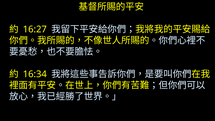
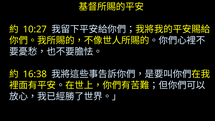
16:27: 16:27 -> 10:27 (35, 29)
16:34: 16:34 -> 16:38 (35, 74)
